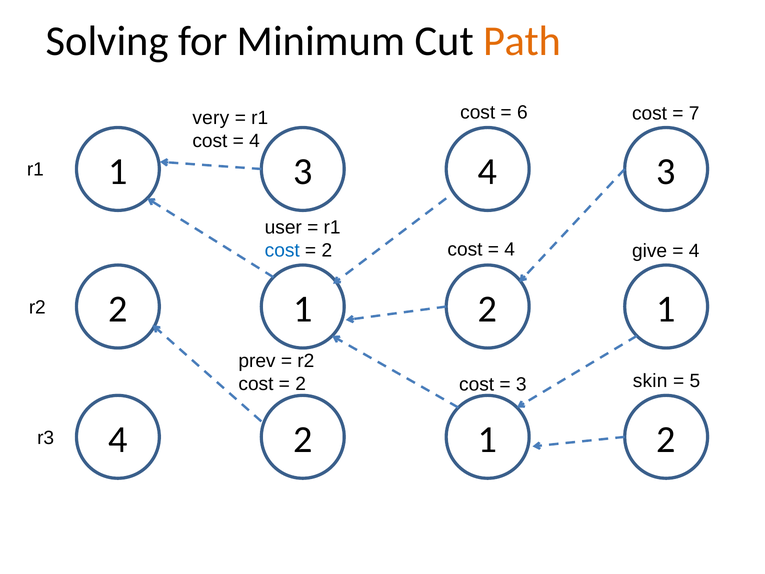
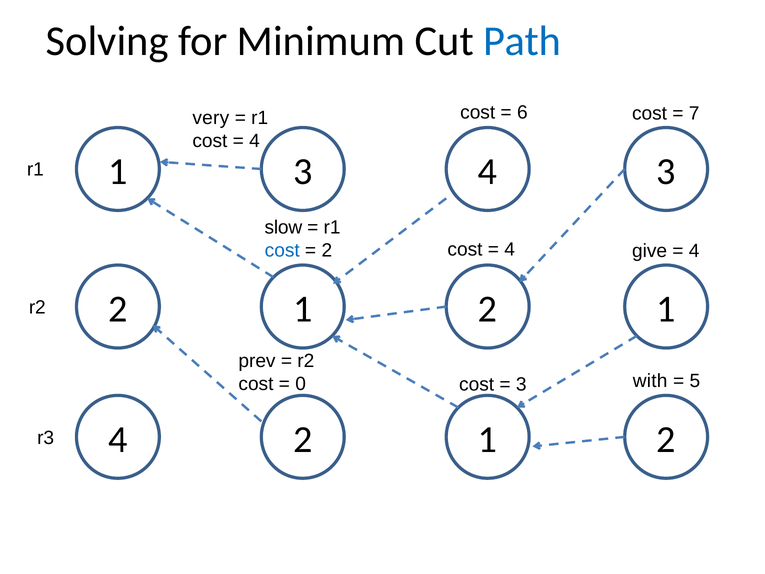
Path colour: orange -> blue (522, 41)
user: user -> slow (283, 228)
skin: skin -> with (650, 381)
2: 2 -> 0 (301, 384)
